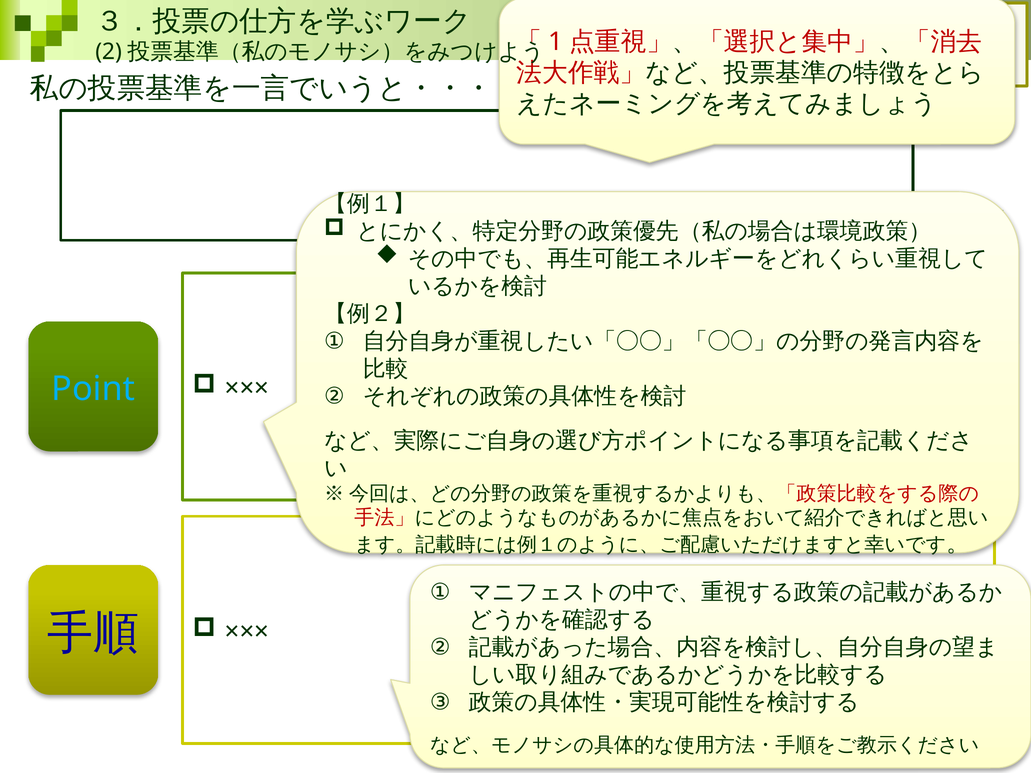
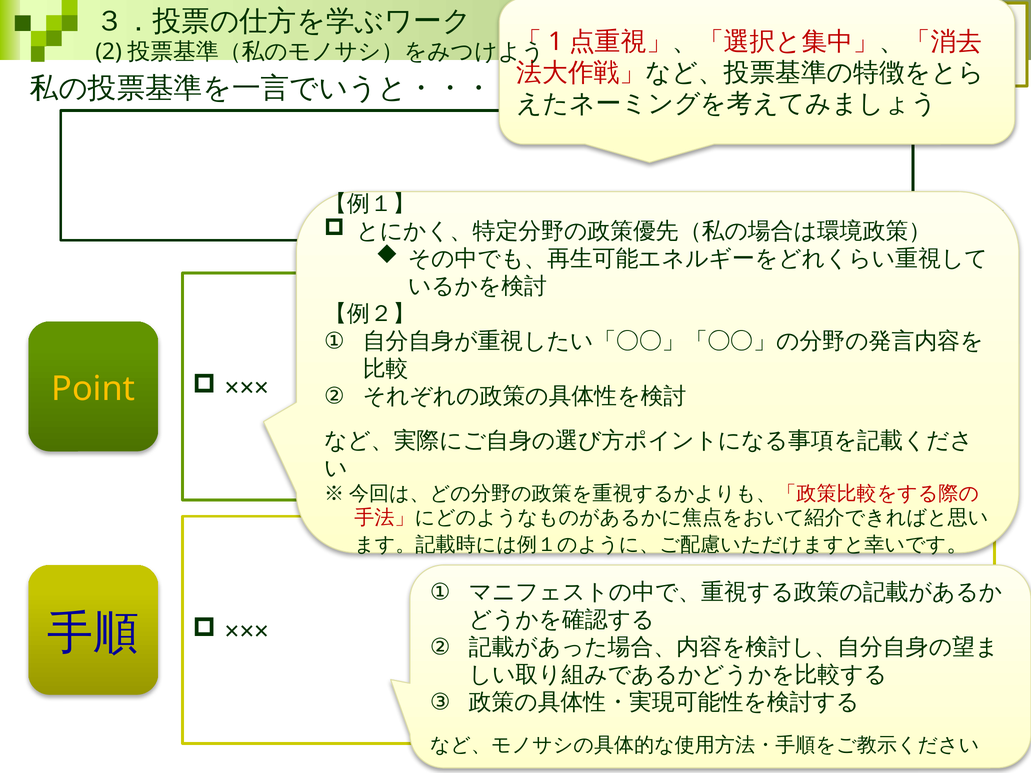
Point colour: light blue -> yellow (93, 389)
